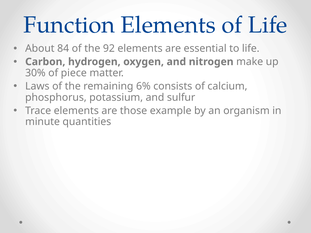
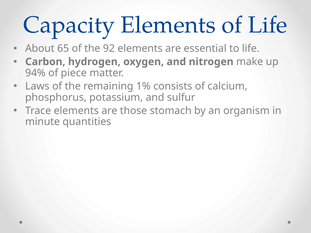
Function: Function -> Capacity (69, 25)
84: 84 -> 65 (63, 49)
30%: 30% -> 94% (35, 73)
6%: 6% -> 1% (143, 86)
example: example -> stomach (171, 111)
